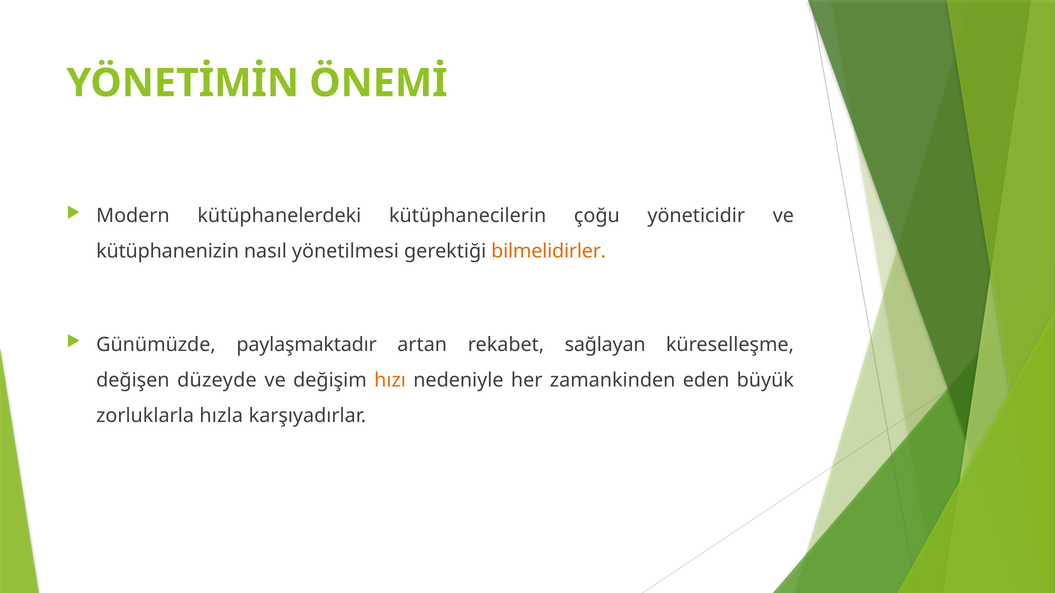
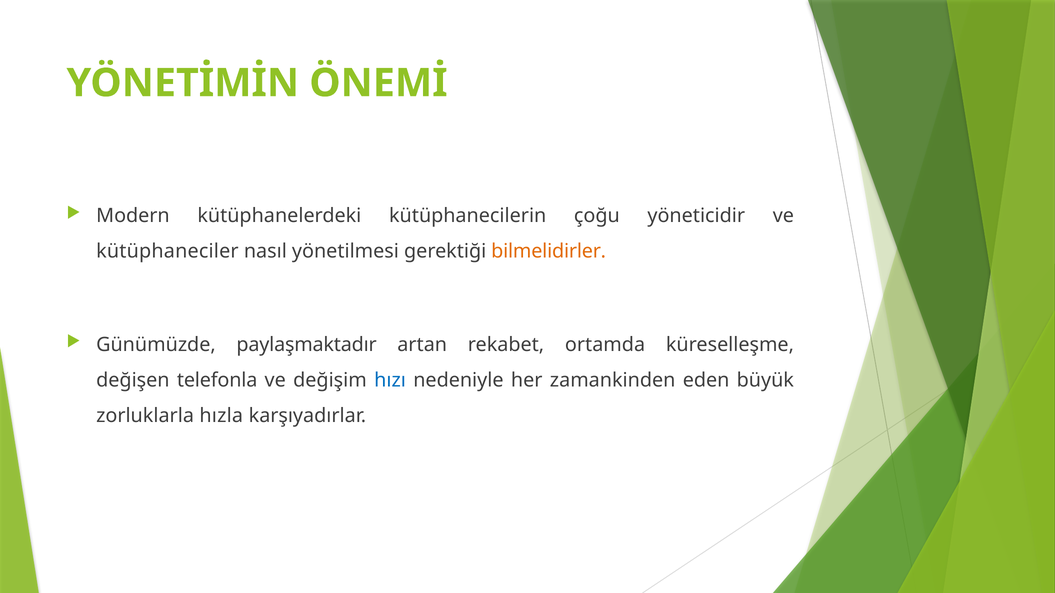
kütüphanenizin: kütüphanenizin -> kütüphaneciler (167, 252)
sağlayan: sağlayan -> ortamda (605, 345)
düzeyde: düzeyde -> telefonla (217, 380)
hızı colour: orange -> blue (390, 380)
